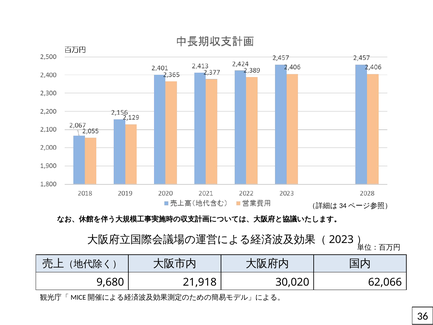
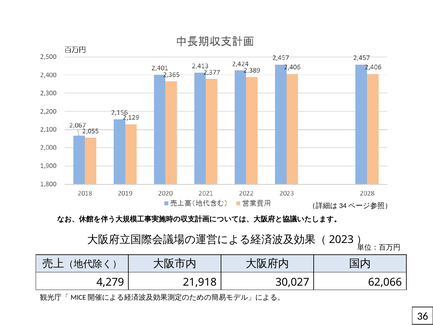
9,680: 9,680 -> 4,279 (110, 282)
30,020: 30,020 -> 30,027 (292, 282)
